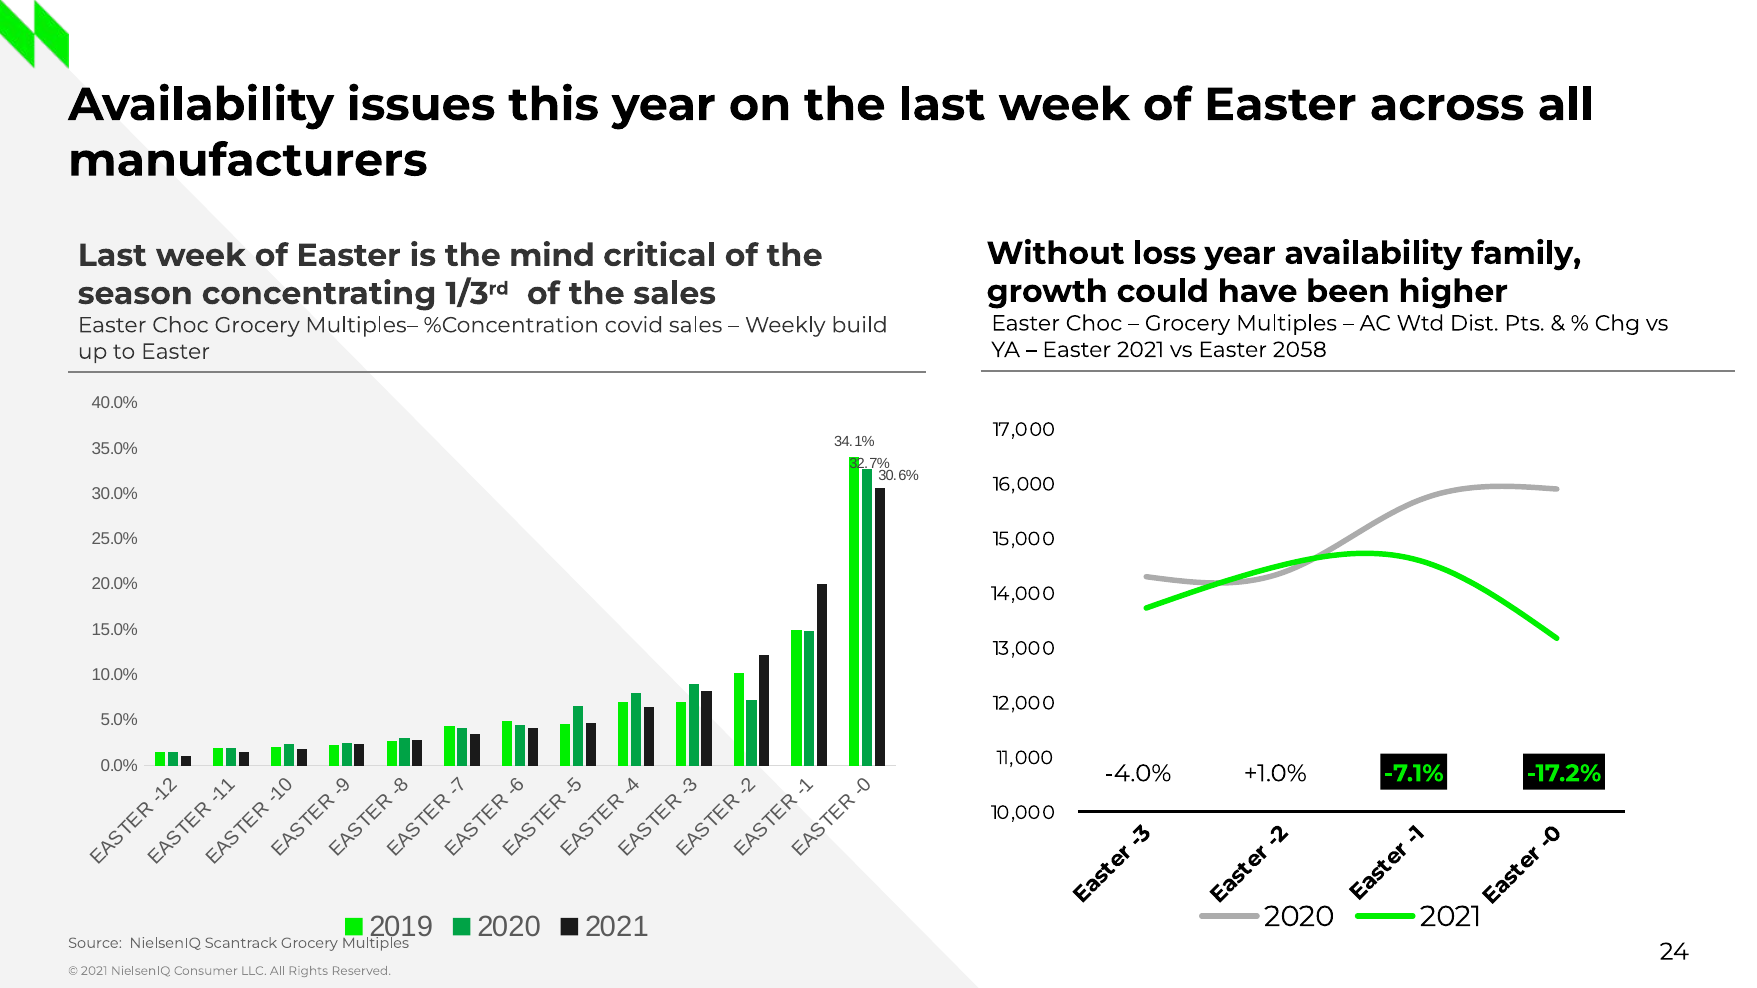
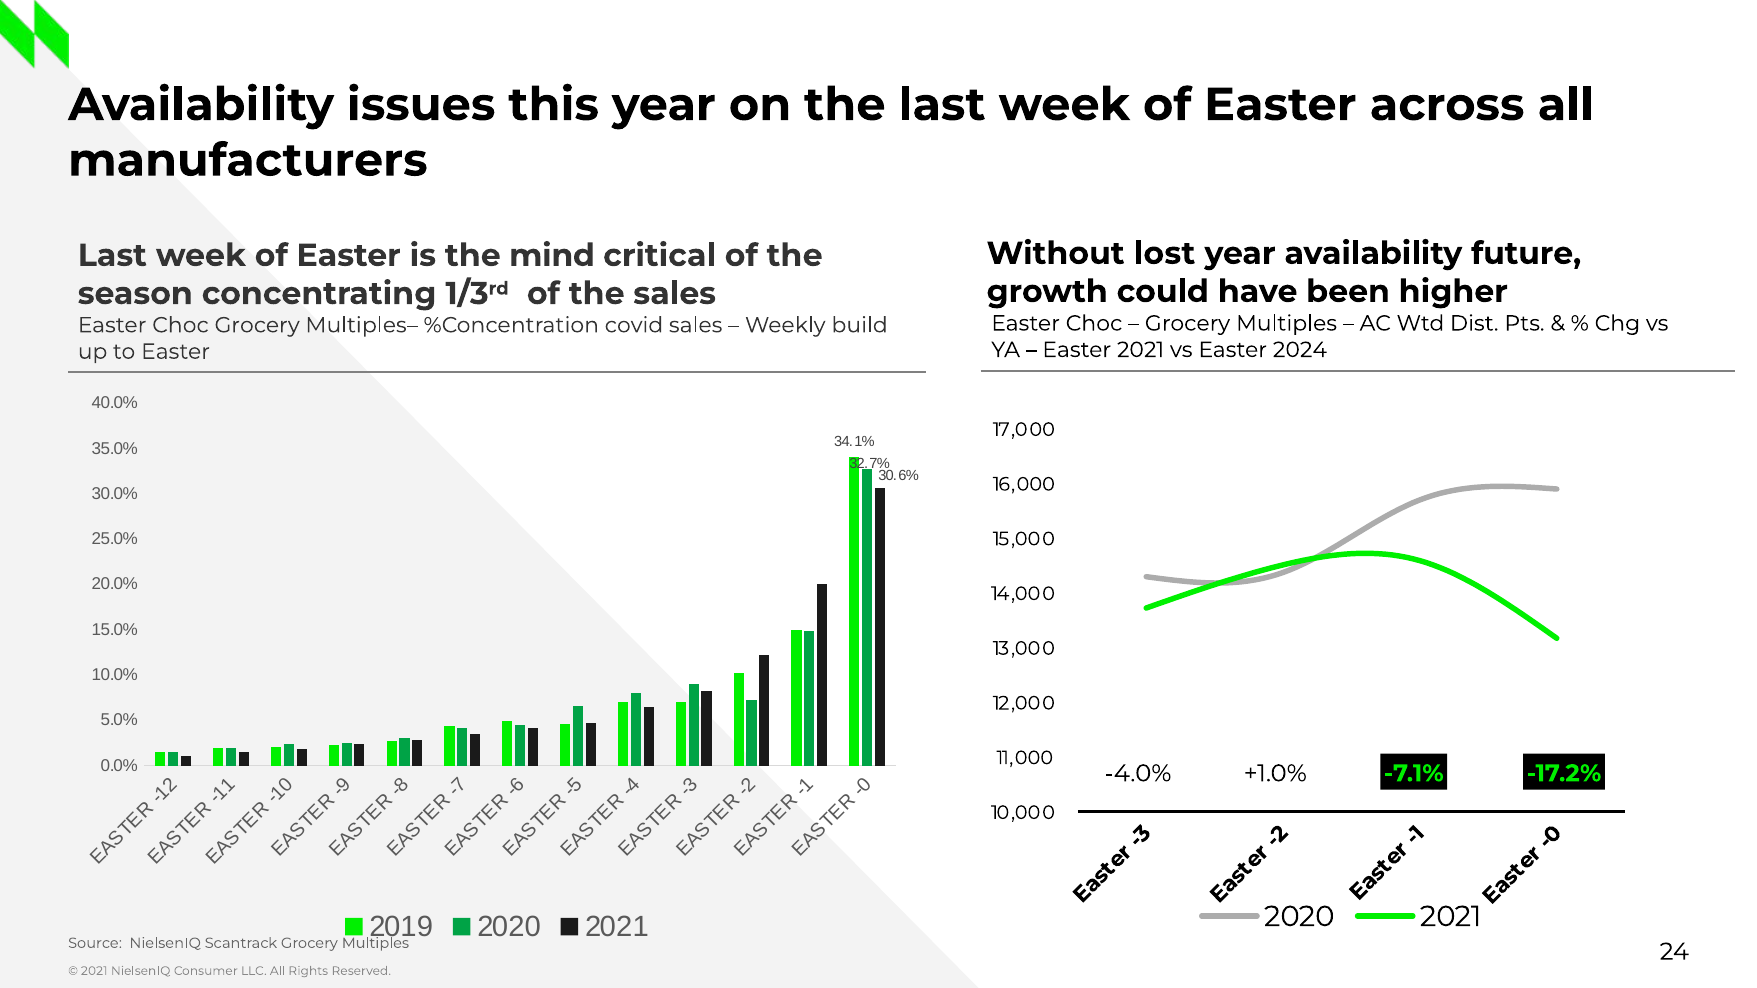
loss: loss -> lost (1164, 253)
family: family -> future (1526, 253)
2058: 2058 -> 2024 (1300, 350)
